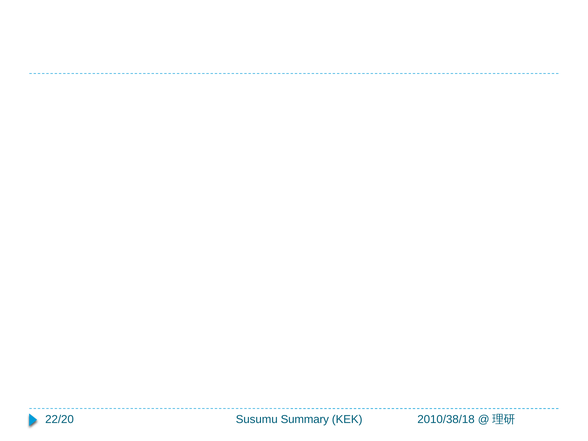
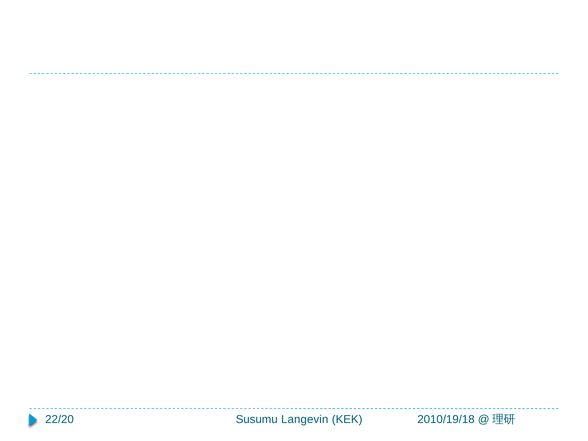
Summary: Summary -> Langevin (305, 419)
2010/38/18: 2010/38/18 -> 2010/19/18 (446, 419)
